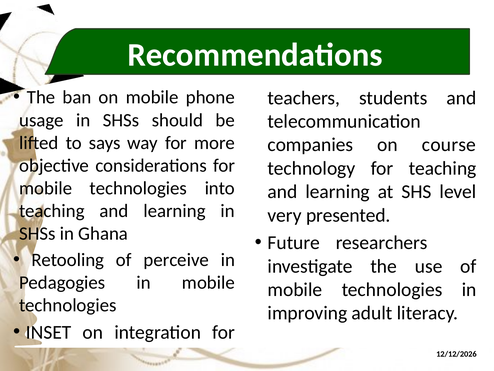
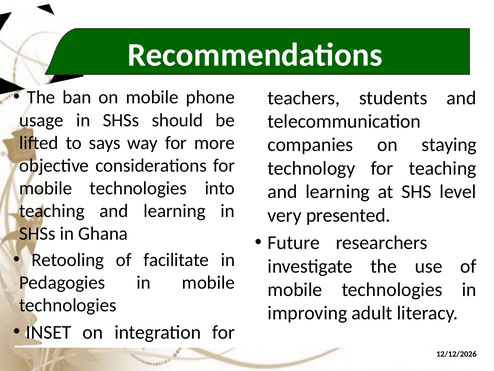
course: course -> staying (449, 145)
perceive: perceive -> facilitate (176, 260)
